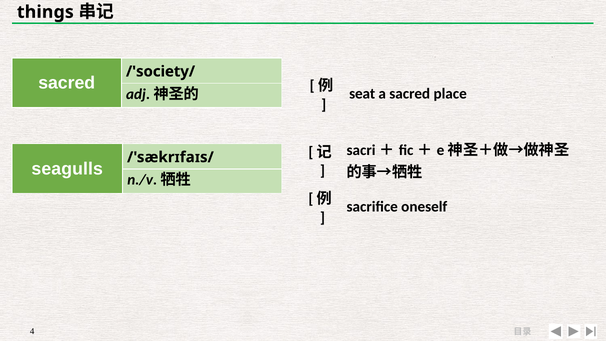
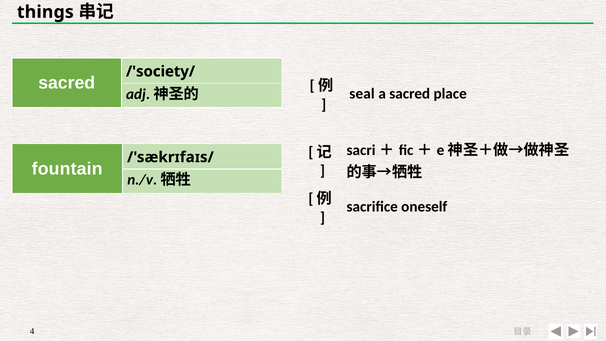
seat: seat -> seal (362, 94)
seagulls: seagulls -> fountain (67, 169)
